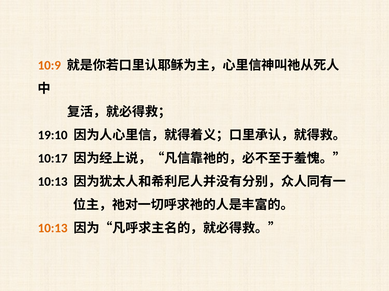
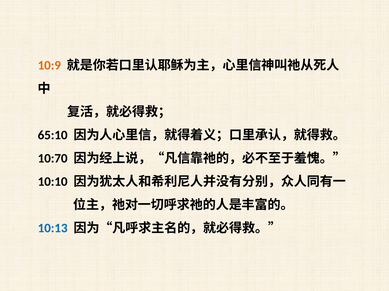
19:10: 19:10 -> 65:10 (53, 135)
10:17: 10:17 -> 10:70 (53, 159)
10:13: 10:13 -> 10:10 (53, 182)
10:13 colour: orange -> blue (53, 229)
